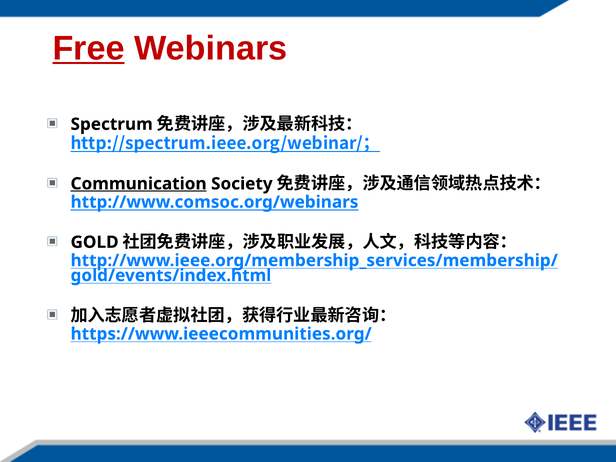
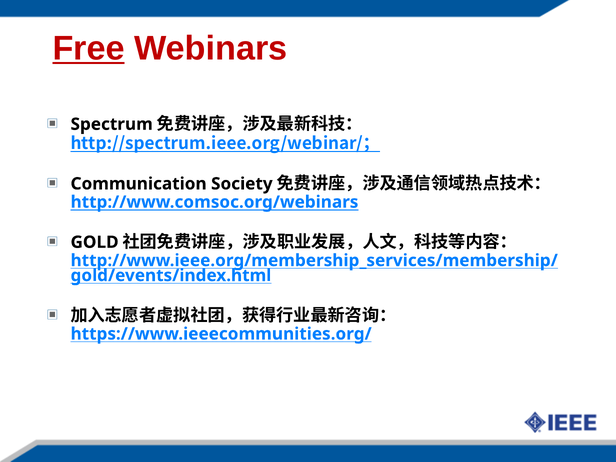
Communication underline: present -> none (139, 184)
